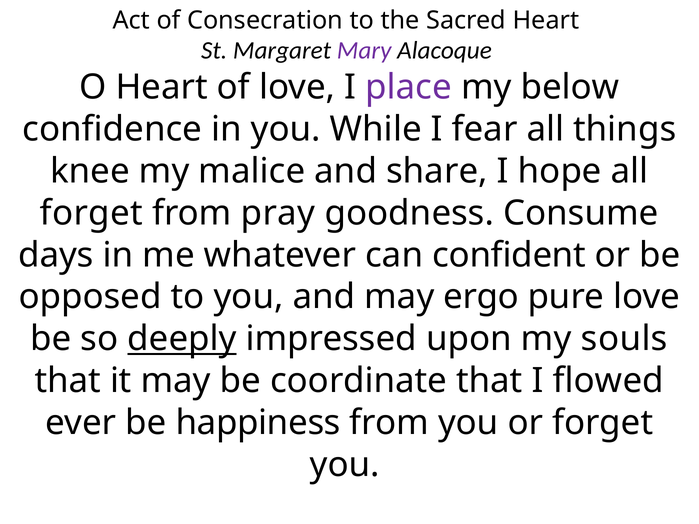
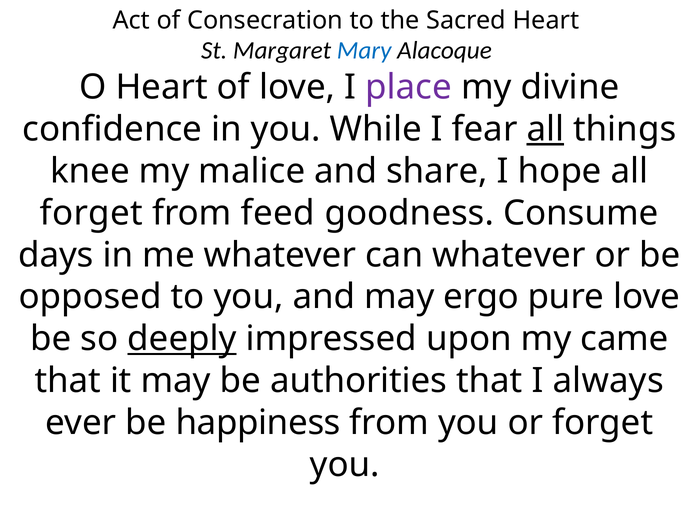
Mary colour: purple -> blue (364, 51)
below: below -> divine (570, 87)
all underline: none -> present (545, 129)
pray: pray -> feed (278, 213)
can confident: confident -> whatever (509, 255)
souls: souls -> came (625, 339)
coordinate: coordinate -> authorities (359, 381)
flowed: flowed -> always (608, 381)
